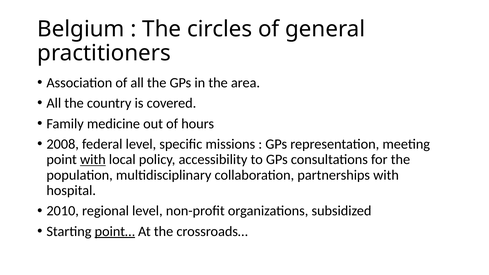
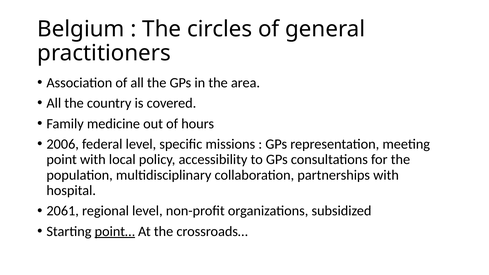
2008: 2008 -> 2006 (63, 144)
with underline: present -> none (93, 160)
2010: 2010 -> 2061 (63, 211)
